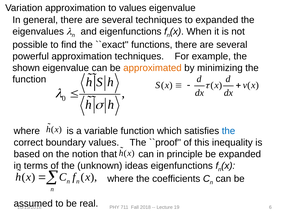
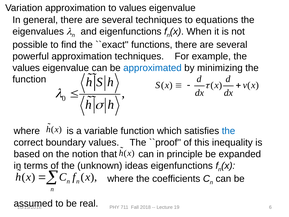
to expanded: expanded -> equations (217, 20)
shown: shown -> values (26, 68)
approximated colour: orange -> blue (152, 68)
